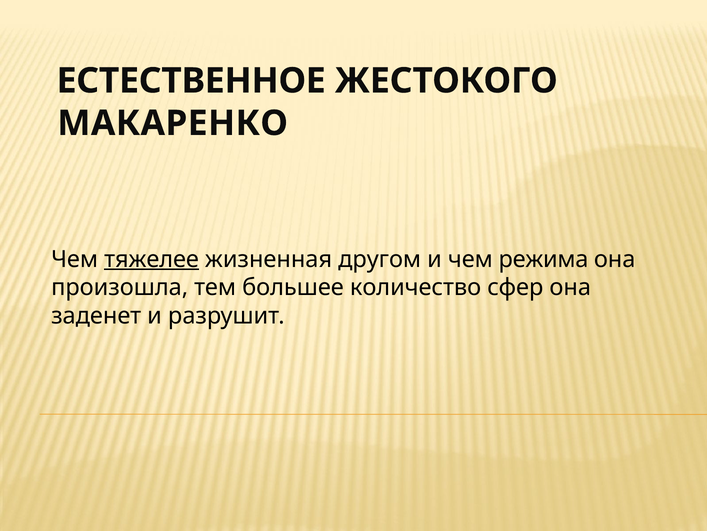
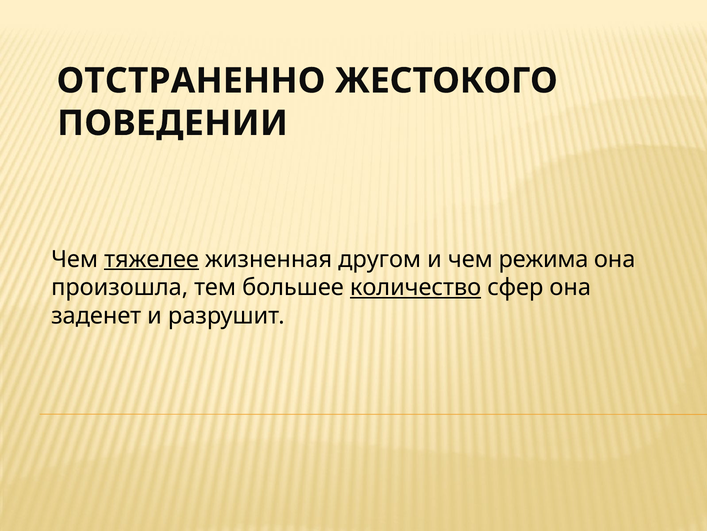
ЕСТЕСТВЕННОЕ: ЕСТЕСТВЕННОЕ -> ОТСТРАНЕННО (191, 81)
МАКАРЕНКО: МАКАРЕНКО -> ПОВЕДЕНИИ (173, 123)
количество underline: none -> present (416, 287)
